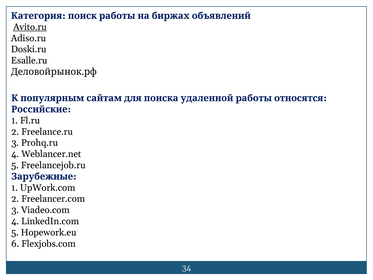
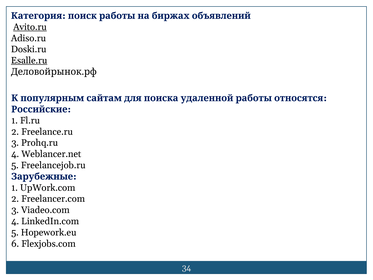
Esalle.ru underline: none -> present (29, 61)
